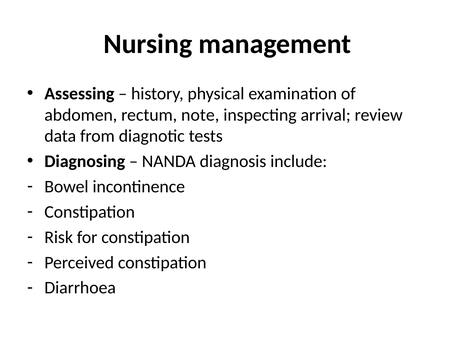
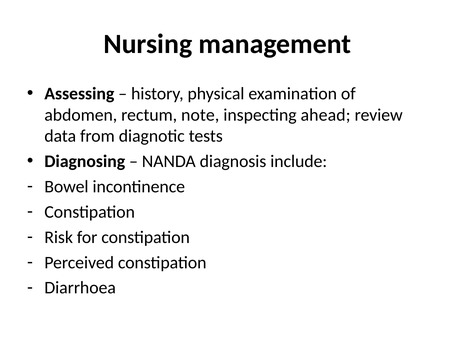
arrival: arrival -> ahead (326, 115)
